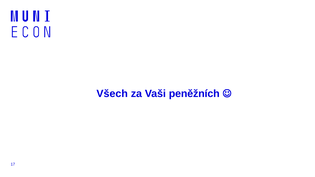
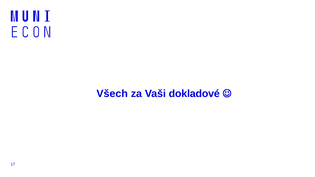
peněžních: peněžních -> dokladové (194, 94)
